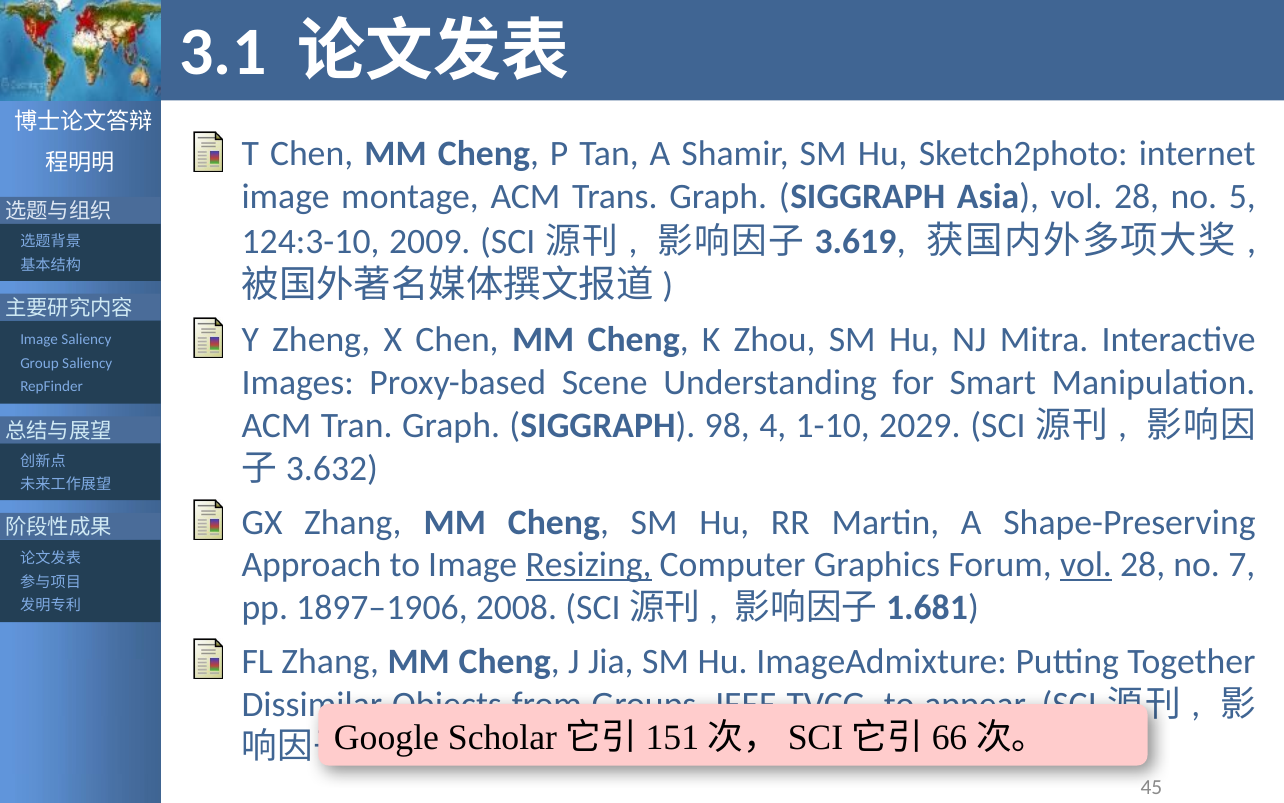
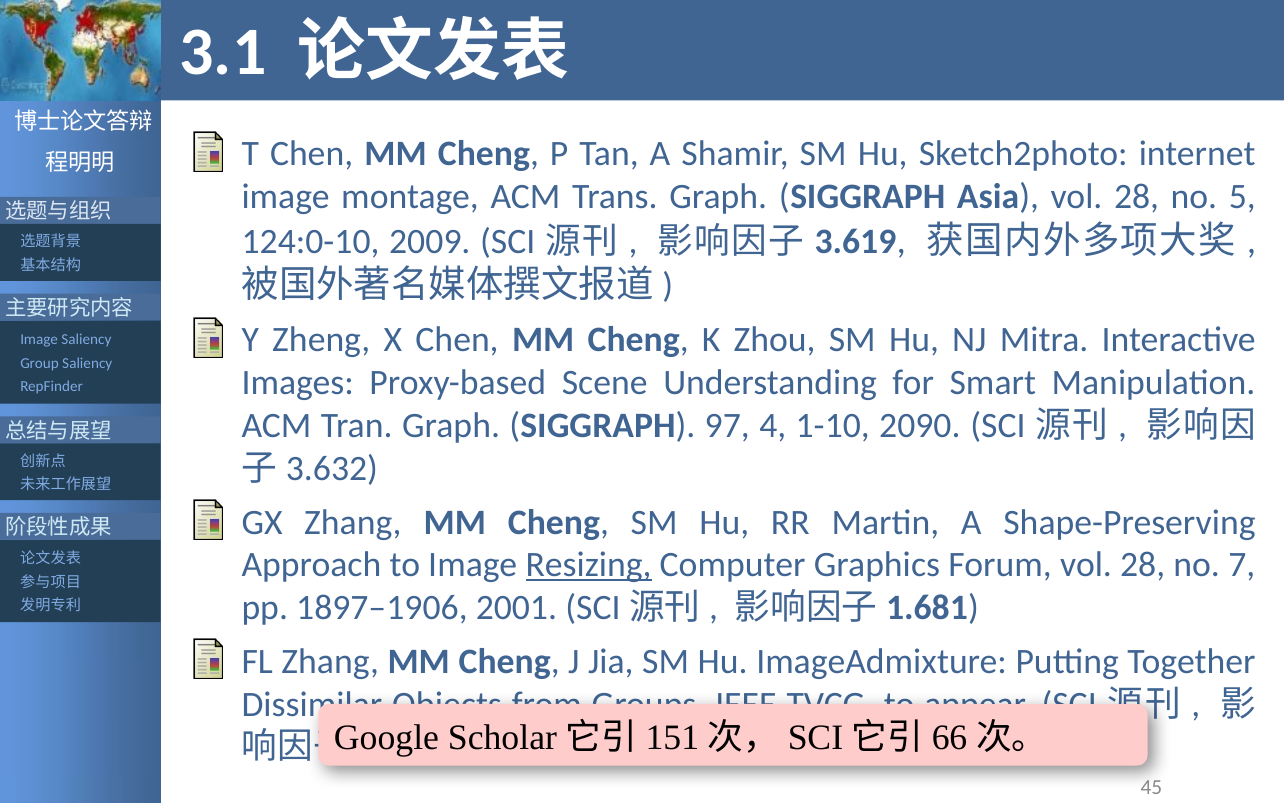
124:3-10: 124:3-10 -> 124:0-10 (311, 241)
98: 98 -> 97 (727, 426)
2029: 2029 -> 2090 (920, 426)
vol underline: present -> none (1086, 565)
2008: 2008 -> 2001 (516, 608)
